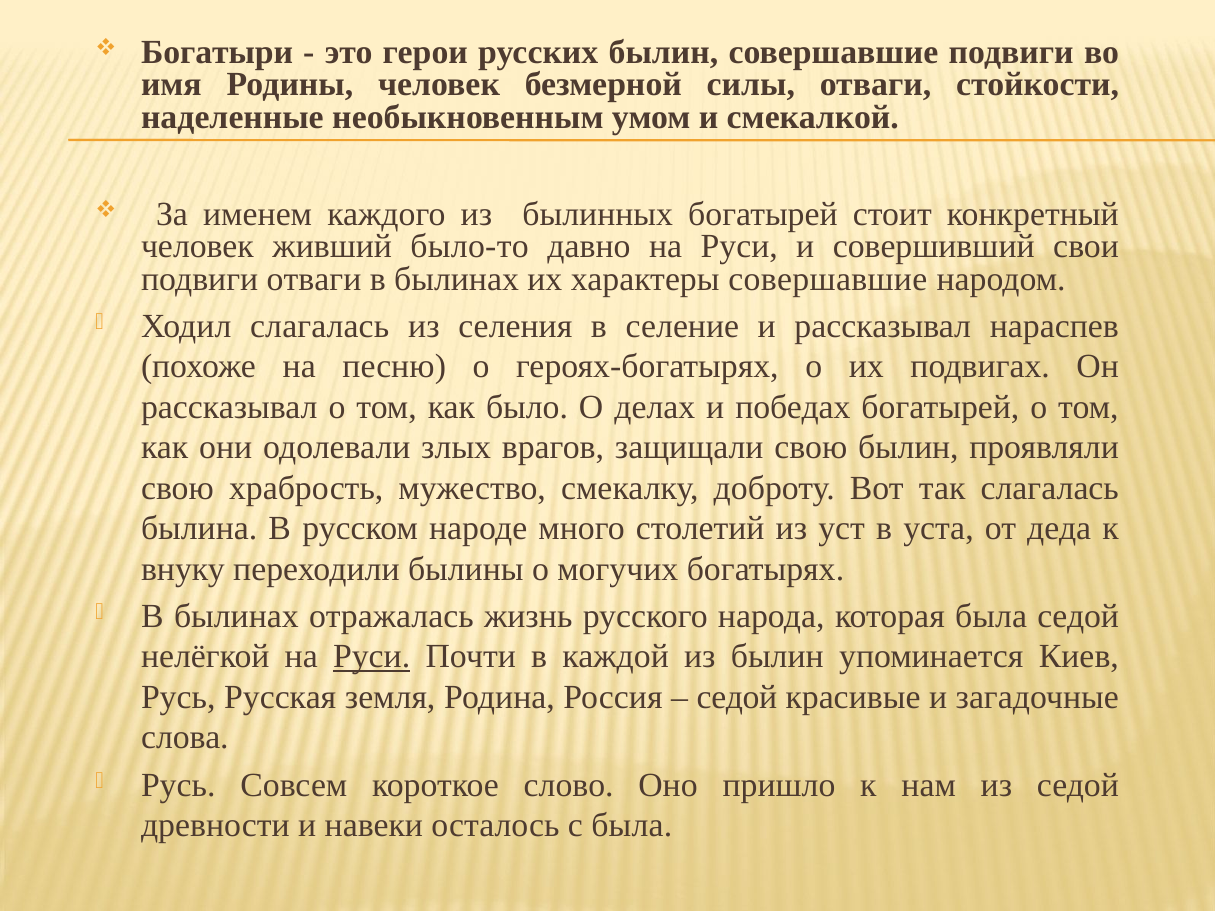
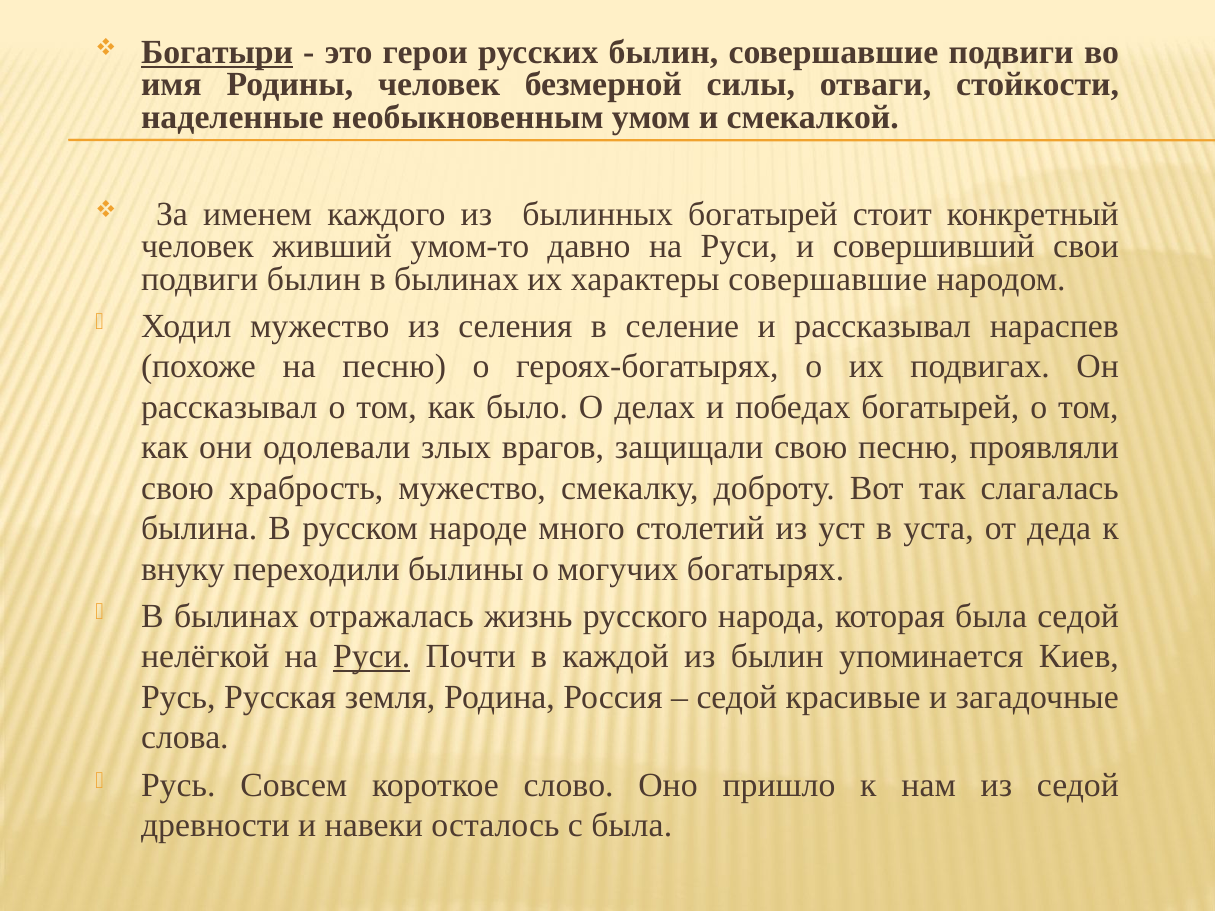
Богатыри underline: none -> present (217, 52)
было-то: было-то -> умом-то (470, 247)
подвиги отваги: отваги -> былин (314, 279)
Ходил слагалась: слагалась -> мужество (320, 326)
свою былин: былин -> песню (908, 448)
